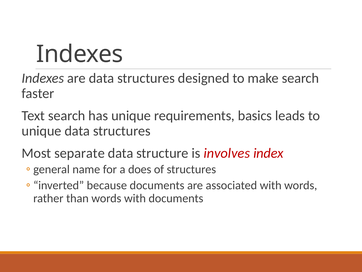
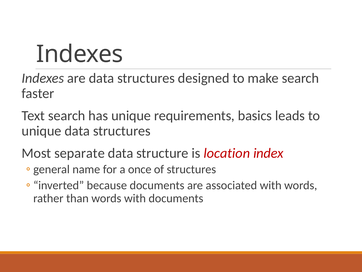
involves: involves -> location (227, 153)
does: does -> once (140, 169)
